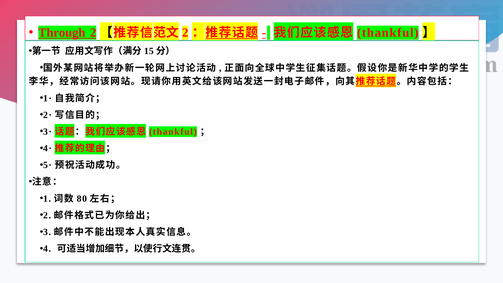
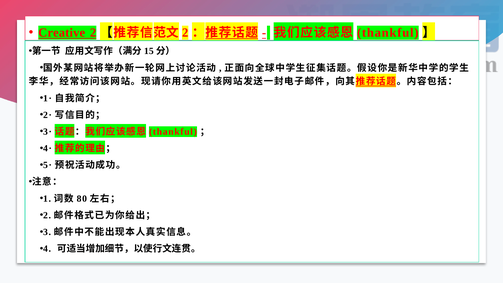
Through: Through -> Creative (62, 33)
